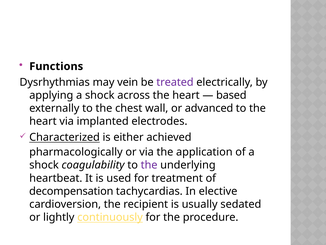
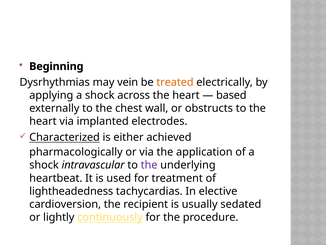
Functions: Functions -> Beginning (56, 66)
treated colour: purple -> orange (175, 82)
advanced: advanced -> obstructs (209, 108)
coagulability: coagulability -> intravascular (93, 165)
decompensation: decompensation -> lightheadedness (71, 191)
